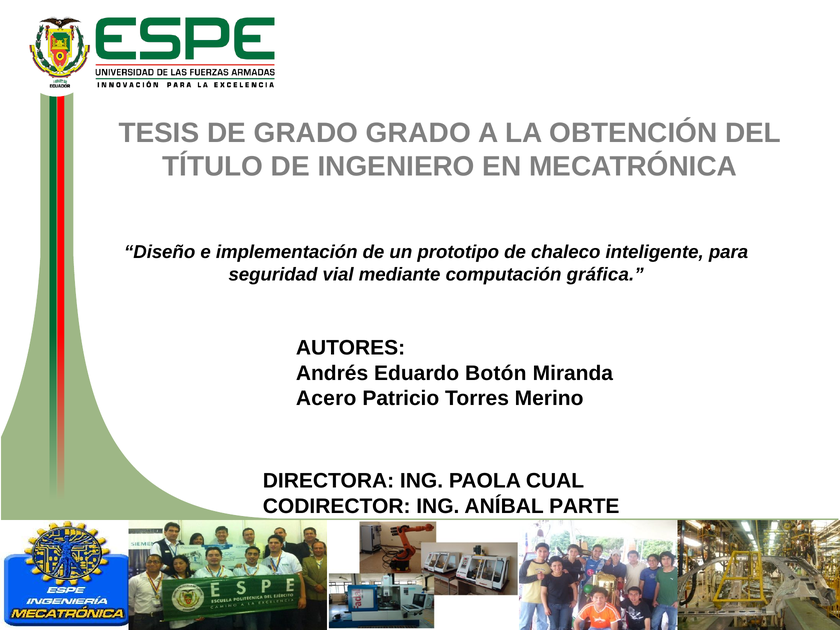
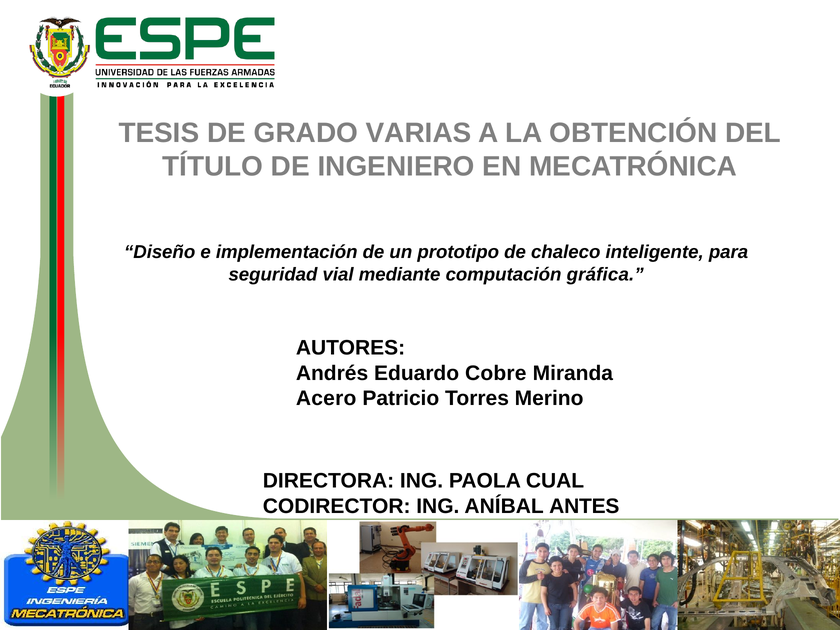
GRADO GRADO: GRADO -> VARIAS (419, 133)
Botón: Botón -> Cobre (496, 373)
PARTE: PARTE -> ANTES (584, 506)
